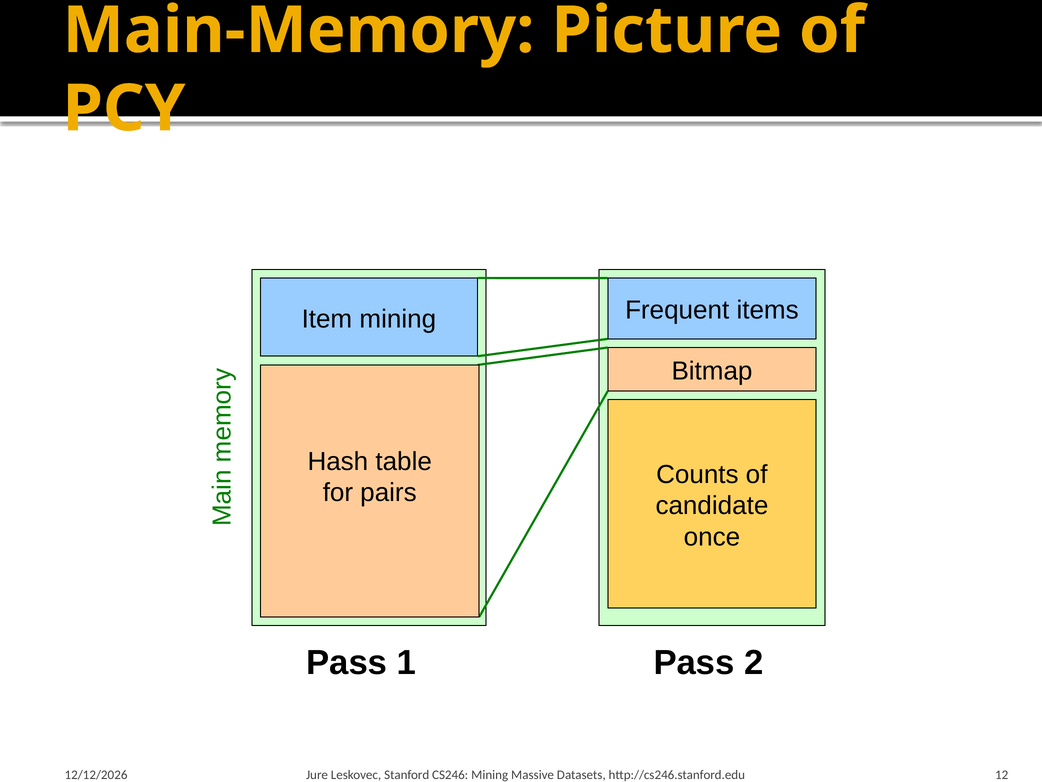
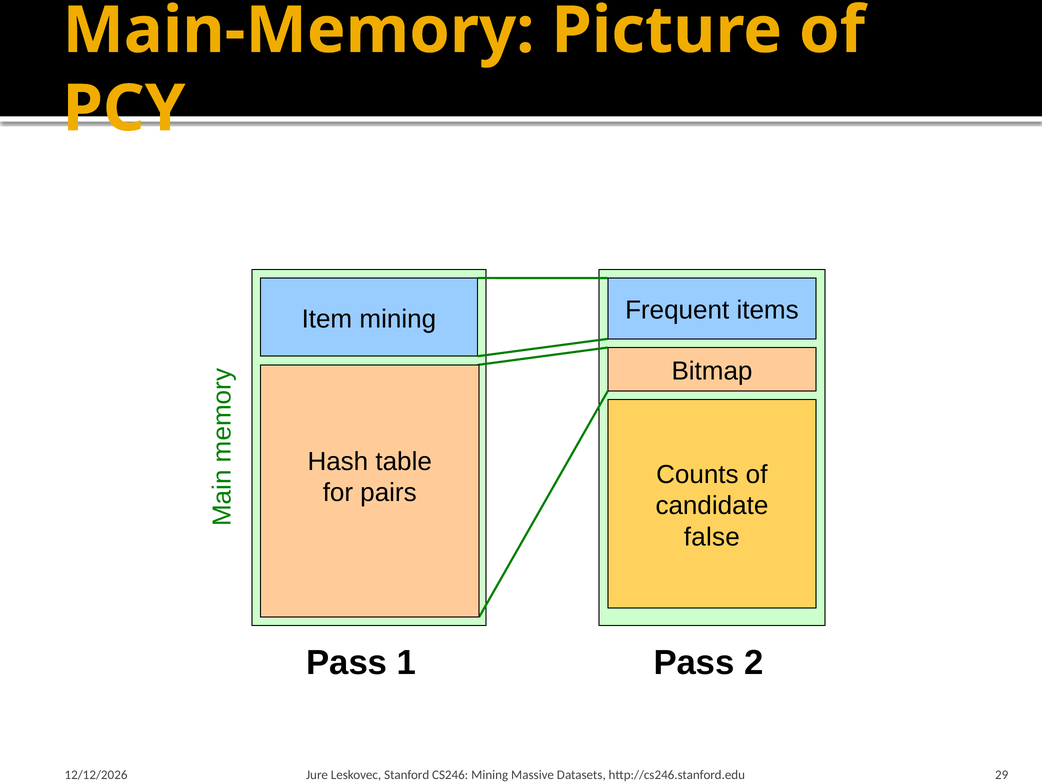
once: once -> false (712, 537)
12: 12 -> 29 (1002, 774)
